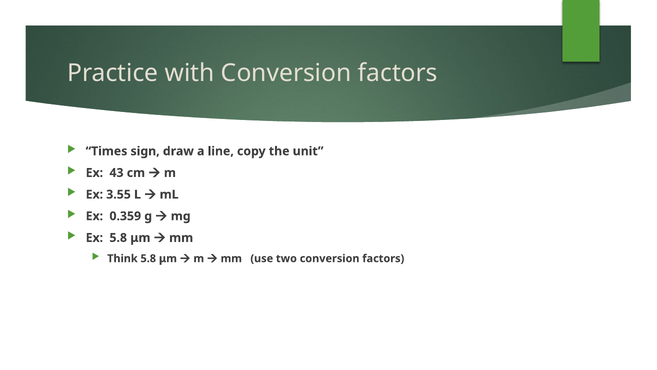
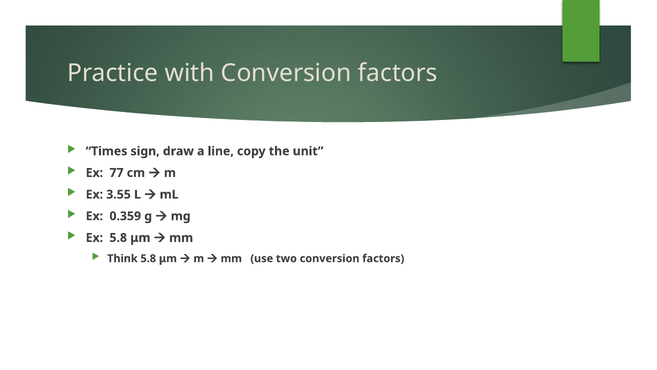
43: 43 -> 77 (116, 173)
